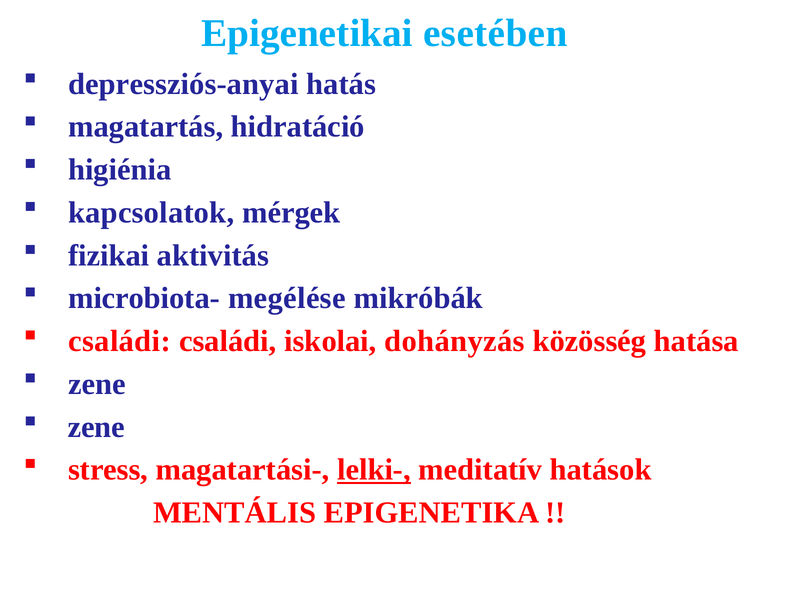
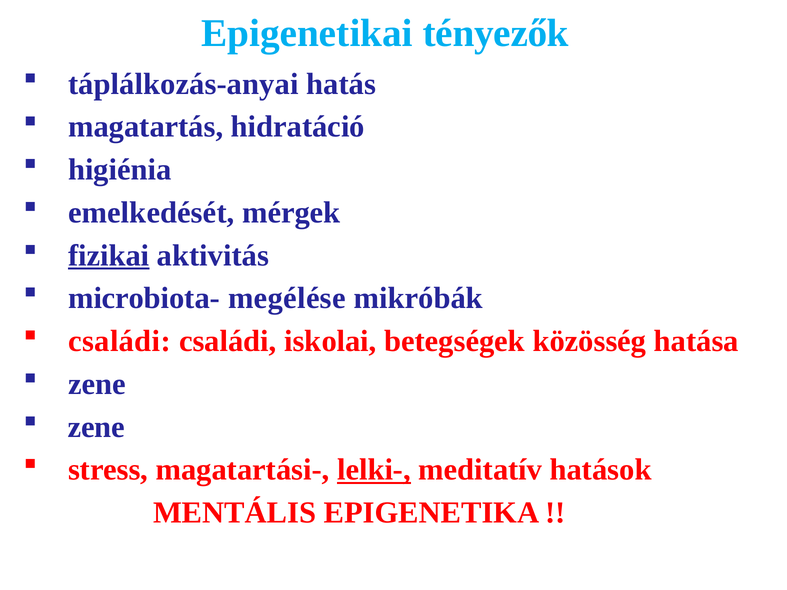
esetében: esetében -> tényezők (496, 33)
depressziós-anyai: depressziós-anyai -> táplálkozás-anyai (183, 84)
kapcsolatok: kapcsolatok -> emelkedését (151, 213)
fizikai underline: none -> present (109, 256)
dohányzás: dohányzás -> betegségek (455, 341)
